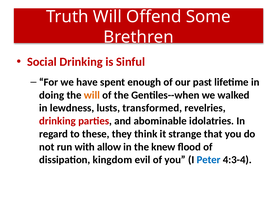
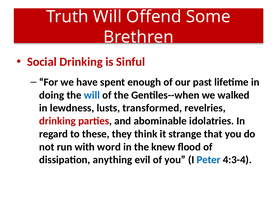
will colour: orange -> blue (92, 95)
allow: allow -> word (109, 147)
kingdom: kingdom -> anything (113, 160)
